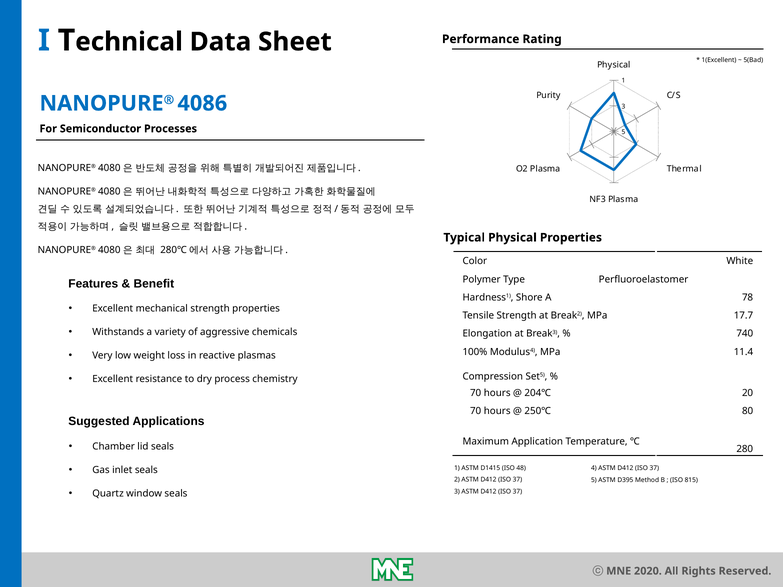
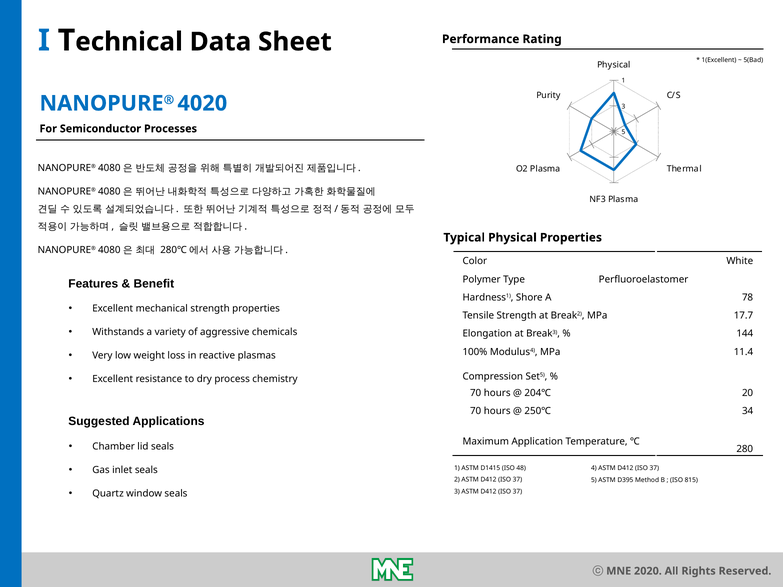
4086: 4086 -> 4020 (202, 103)
740: 740 -> 144 (745, 334)
80: 80 -> 34 (748, 411)
